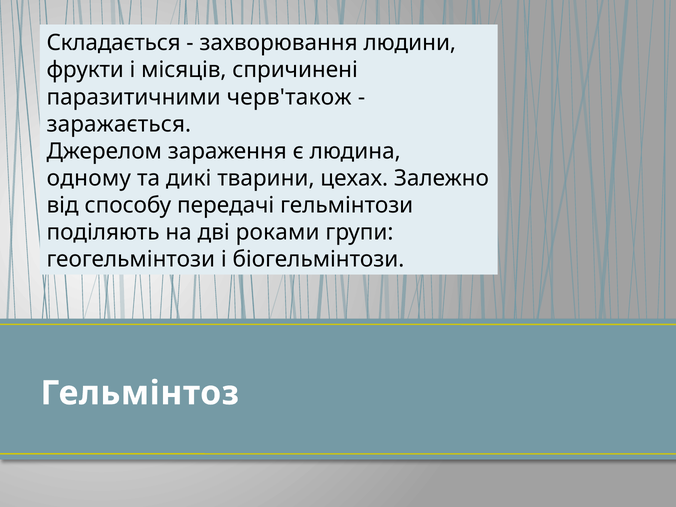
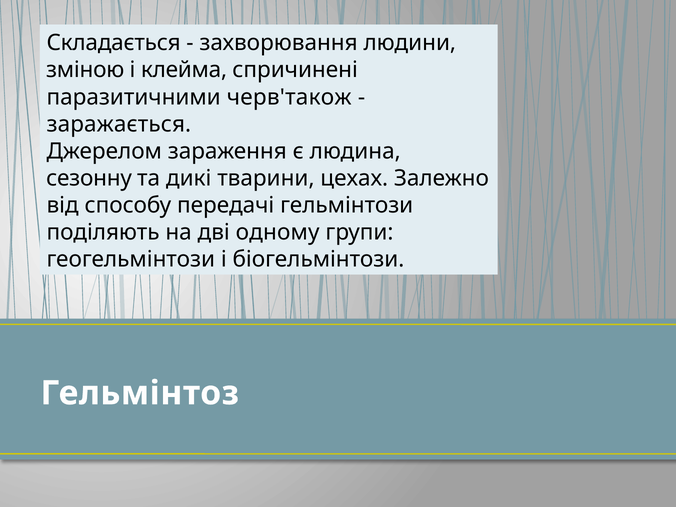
фрукти: фрукти -> зміною (85, 70)
місяців: місяців -> клейма (184, 70)
одному: одному -> сезонну (89, 178)
роками: роками -> одному (278, 232)
